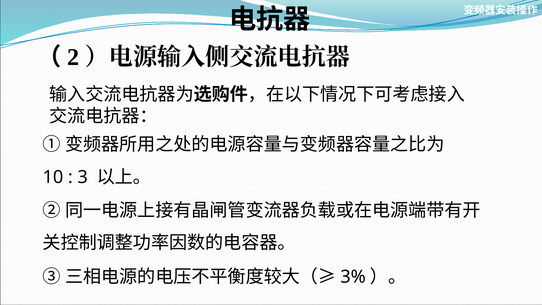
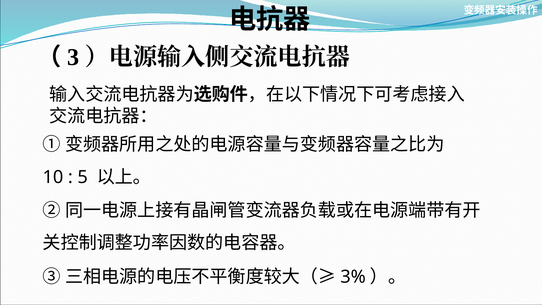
2: 2 -> 3 (73, 57)
3: 3 -> 5 (83, 177)
